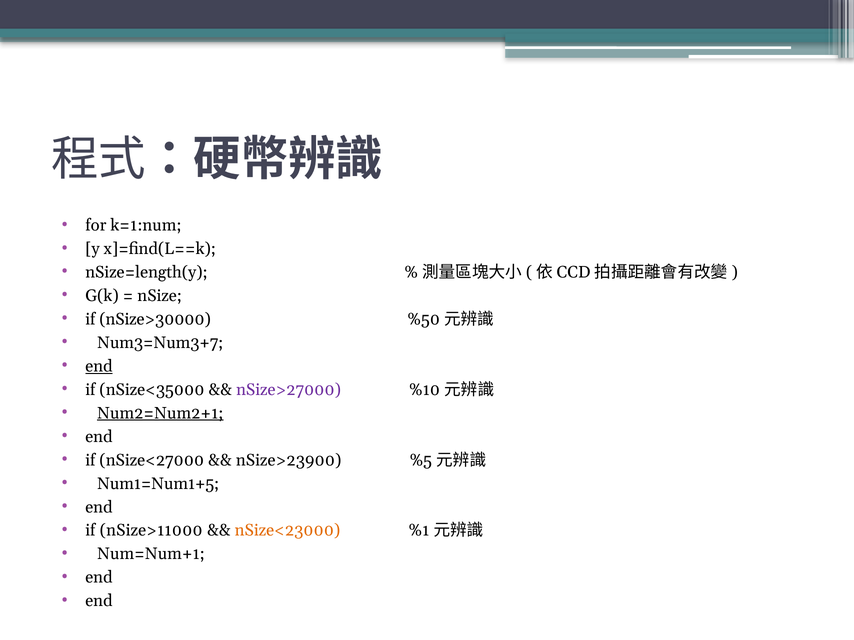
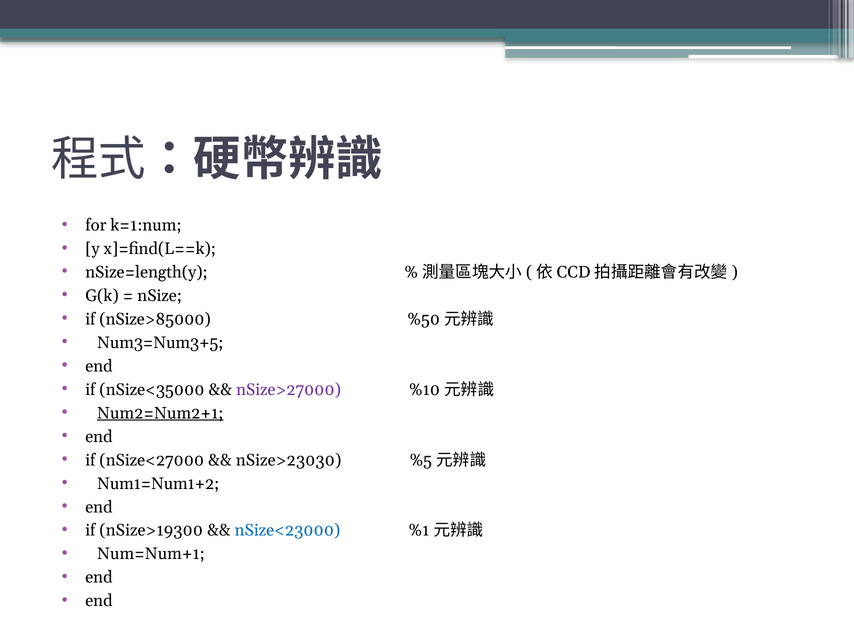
nSize>30000: nSize>30000 -> nSize>85000 (155, 319)
Num3=Num3+7: Num3=Num3+7 -> Num3=Num3+5 (160, 343)
end underline: present -> none (99, 366)
nSize>23900: nSize>23900 -> nSize>23030 (289, 460)
Num1=Num1+5: Num1=Num1+5 -> Num1=Num1+2 (158, 484)
nSize>11000: nSize>11000 -> nSize>19300 (151, 531)
nSize<23000 colour: orange -> blue (287, 531)
